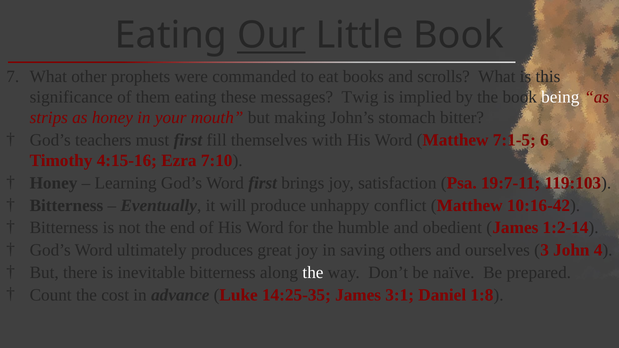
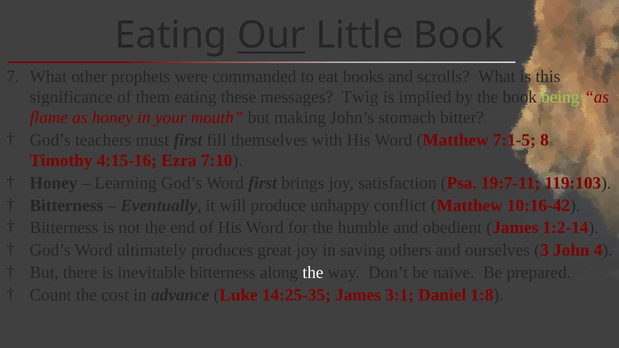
being colour: white -> light green (560, 97)
strips: strips -> flame (49, 118)
6: 6 -> 8 (544, 140)
